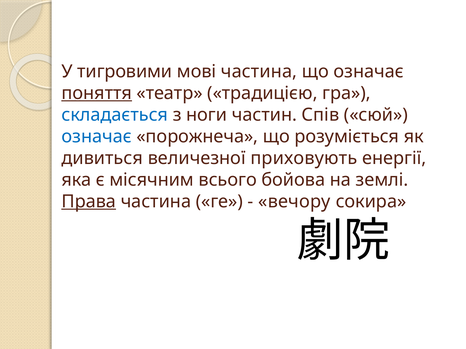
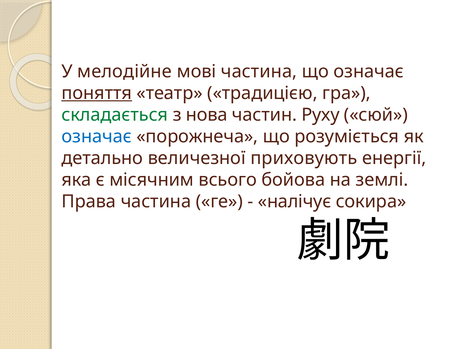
тигровими: тигровими -> мелодійне (125, 72)
складається colour: blue -> green (115, 115)
ноги: ноги -> нова (207, 115)
Спів: Спів -> Руху (321, 115)
дивиться: дивиться -> детально (102, 158)
Права underline: present -> none (89, 202)
вечору: вечору -> налічує (295, 202)
